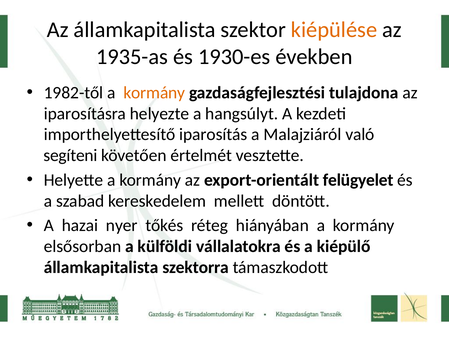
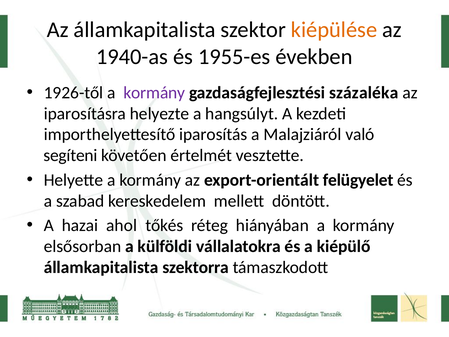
1935-as: 1935-as -> 1940-as (132, 57)
1930-es: 1930-es -> 1955-es (234, 57)
1982-től: 1982-től -> 1926-től (74, 93)
kormány colour: orange -> purple (154, 93)
tulajdona: tulajdona -> százaléka (364, 93)
nyer: nyer -> ahol (122, 225)
